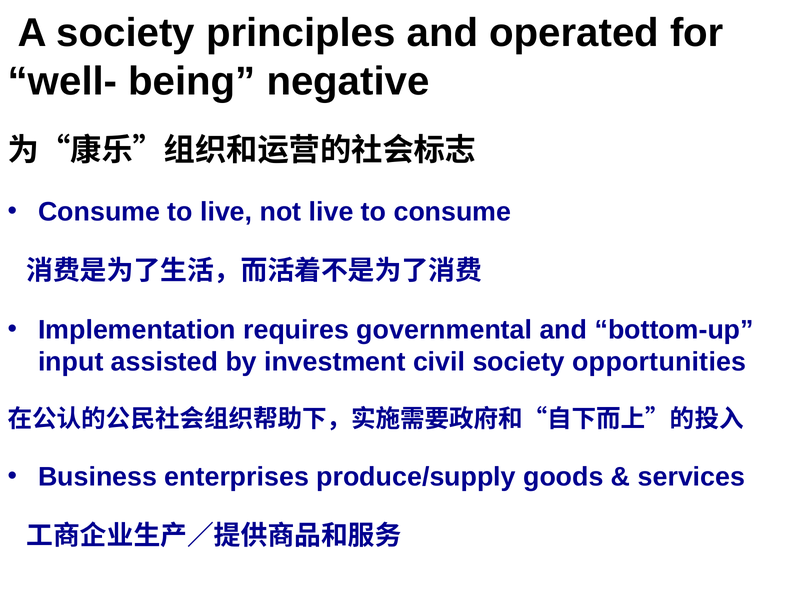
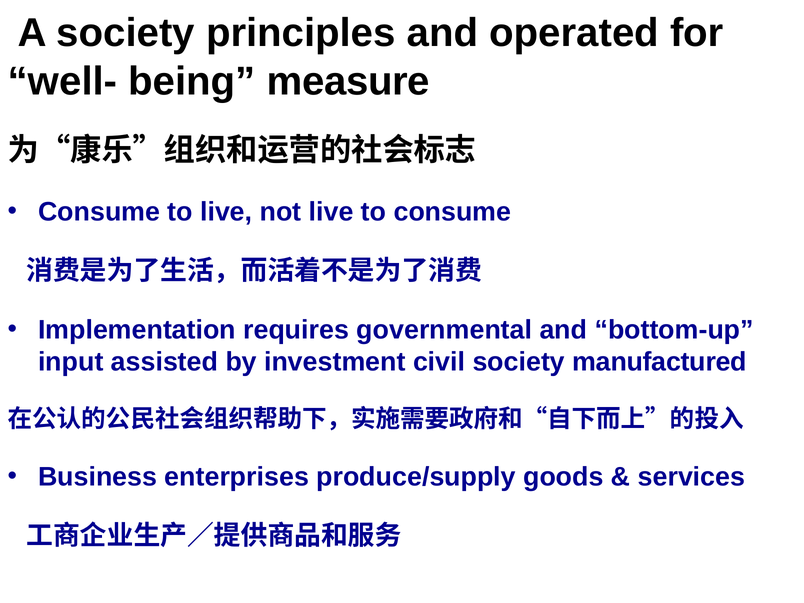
negative: negative -> measure (348, 81)
opportunities: opportunities -> manufactured (660, 362)
